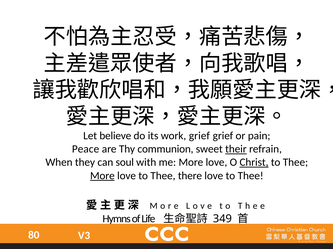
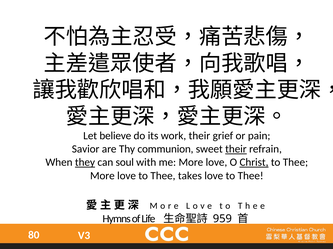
work grief: grief -> their (199, 136)
Peace: Peace -> Savior (86, 150)
they underline: none -> present (85, 163)
More underline: present -> none (102, 176)
there: there -> takes (190, 176)
349: 349 -> 959 (222, 219)
